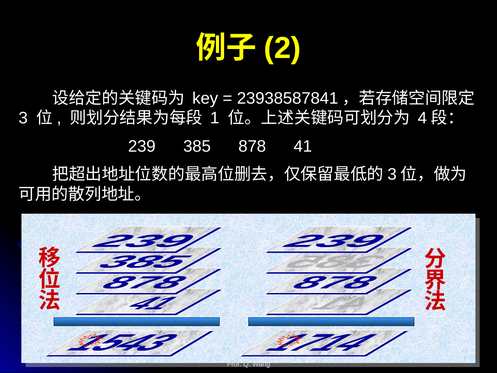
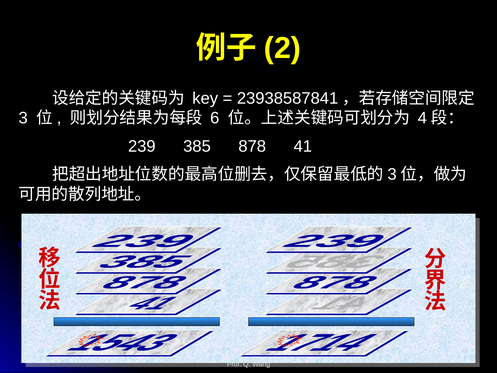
1: 1 -> 6 (215, 118)
